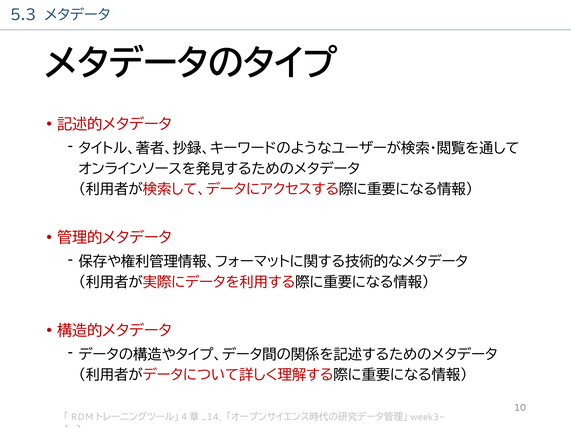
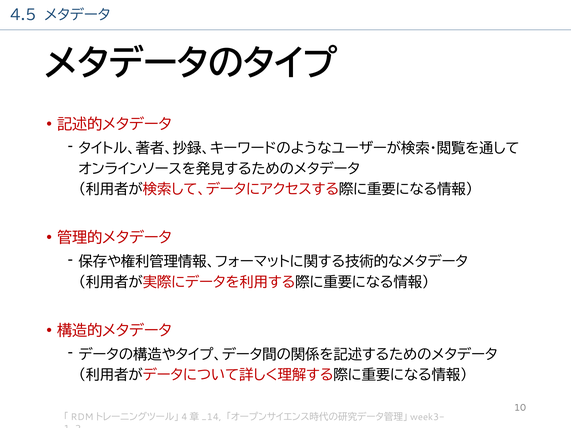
5.3: 5.3 -> 4.5 (23, 15)
